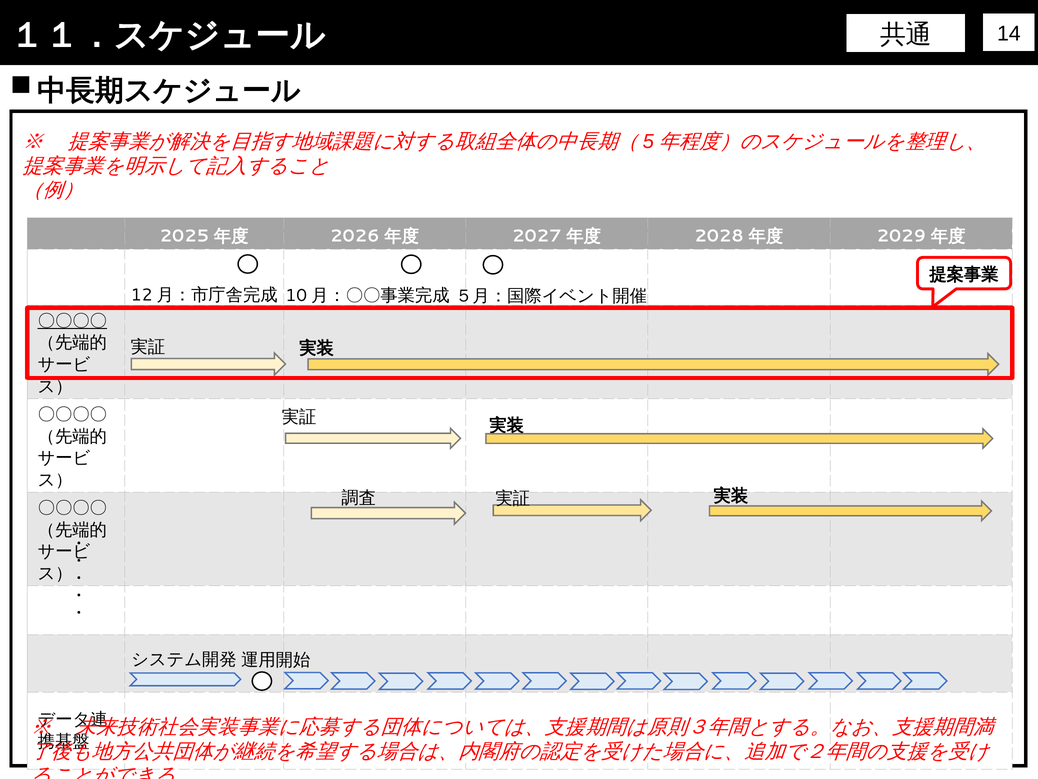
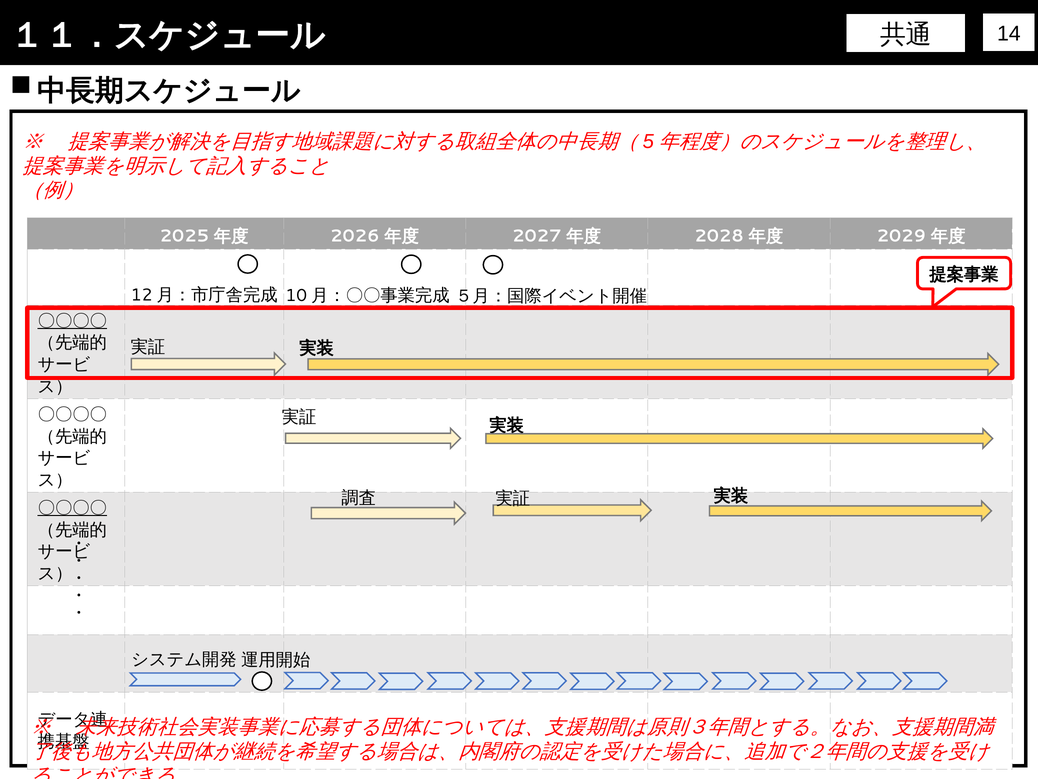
〇〇〇〇 underline: none -> present (72, 508)
